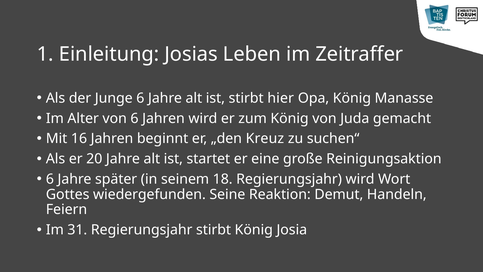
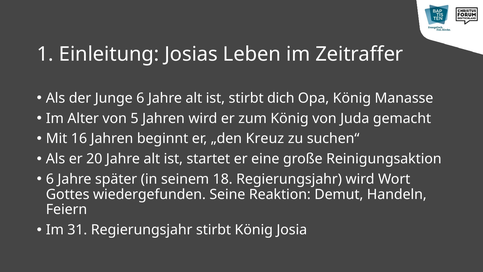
hier: hier -> dich (281, 98)
von 6: 6 -> 5 (135, 118)
